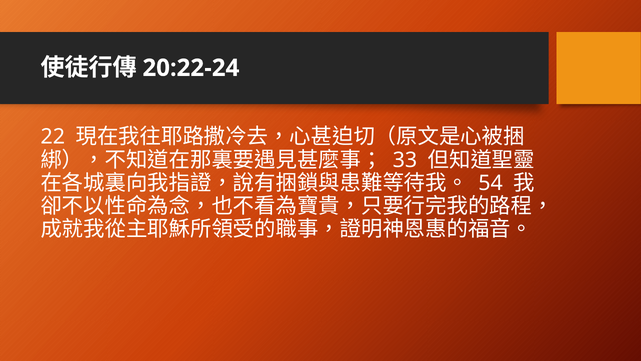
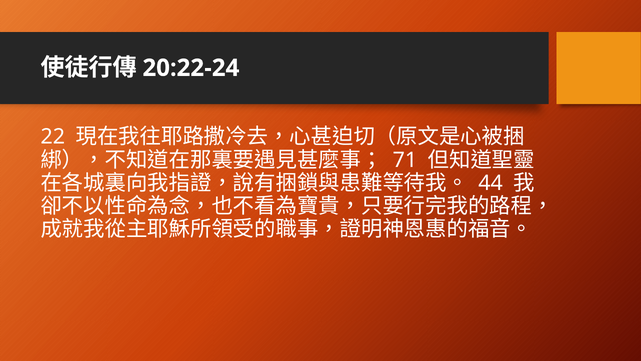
33: 33 -> 71 (405, 160)
54: 54 -> 44 (491, 183)
